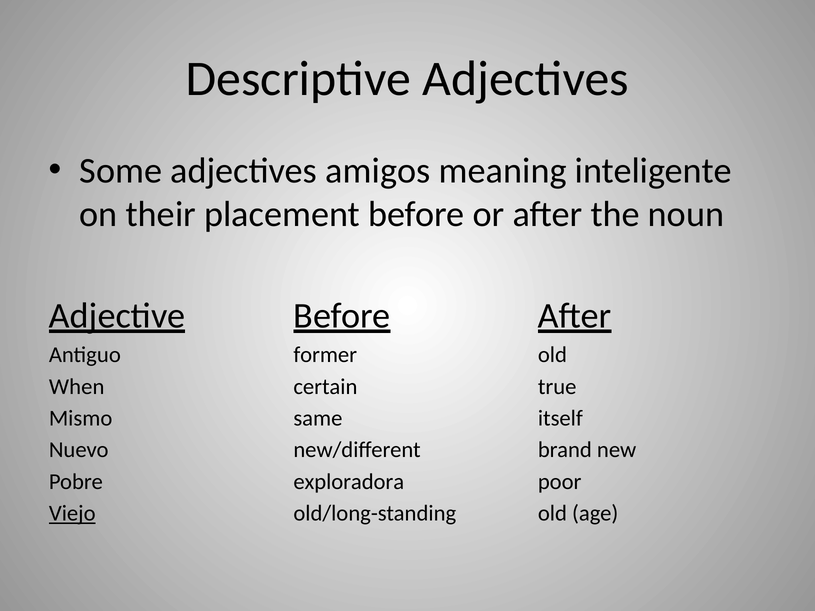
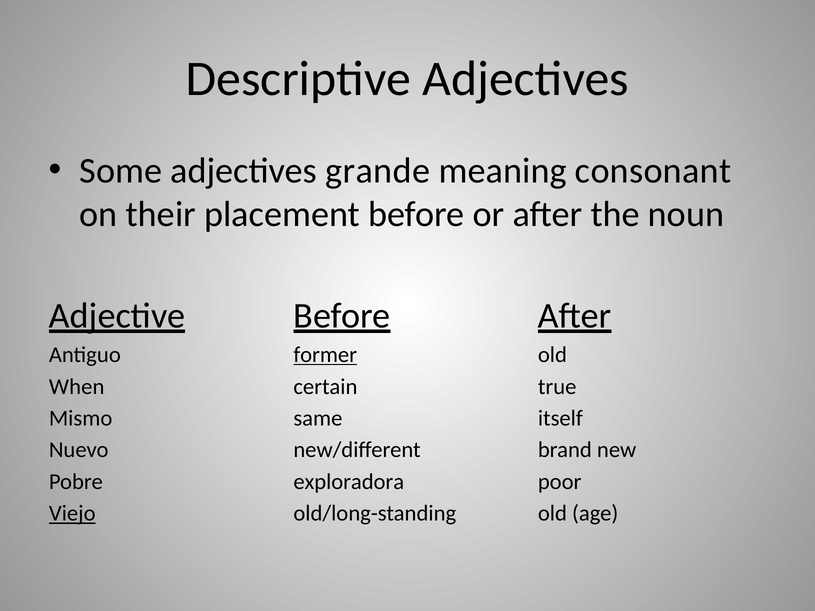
amigos: amigos -> grande (378, 171)
inteligente: inteligente -> consonant (653, 171)
former underline: none -> present (325, 355)
